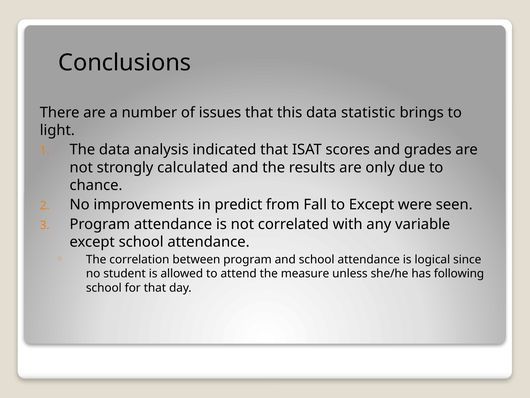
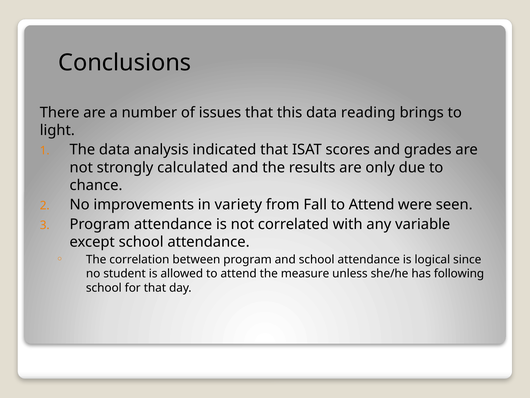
statistic: statistic -> reading (368, 112)
predict: predict -> variety (238, 205)
Fall to Except: Except -> Attend (372, 205)
